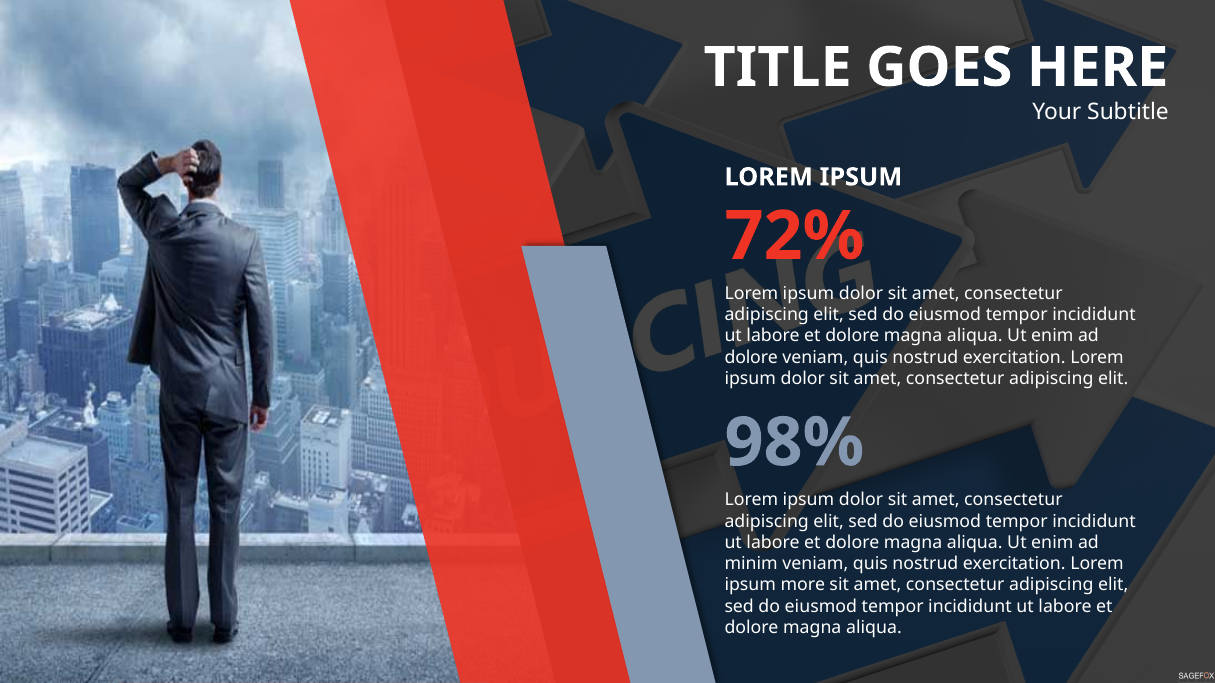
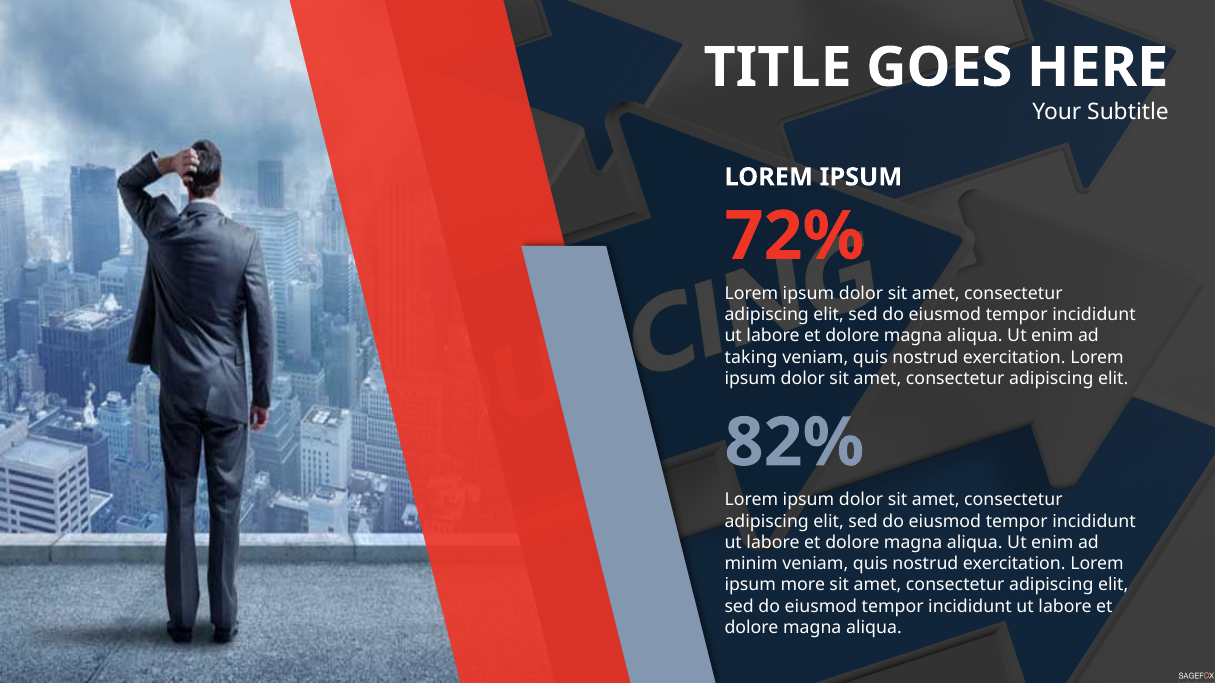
dolore: dolore -> taking (751, 357)
98%: 98% -> 82% (794, 443)
